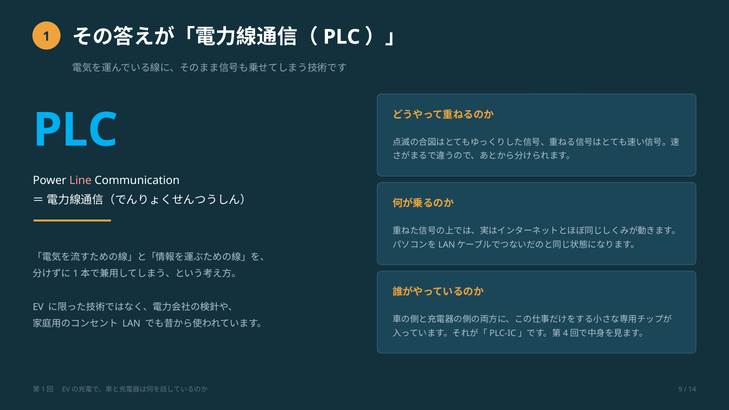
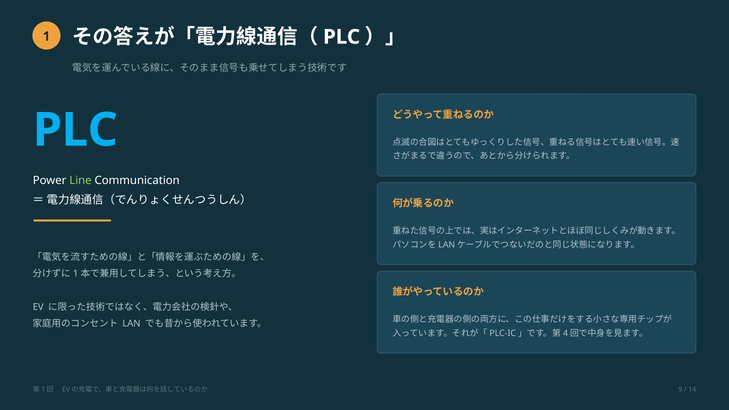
Line colour: pink -> light green (80, 180)
